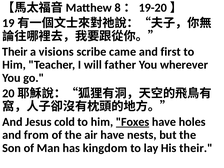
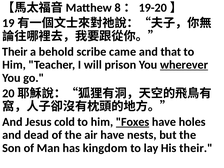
visions: visions -> behold (56, 52)
first: first -> that (171, 52)
father: father -> prison (120, 65)
wherever underline: none -> present (184, 65)
from: from -> dead (36, 135)
